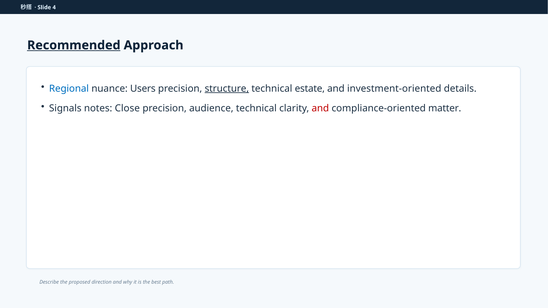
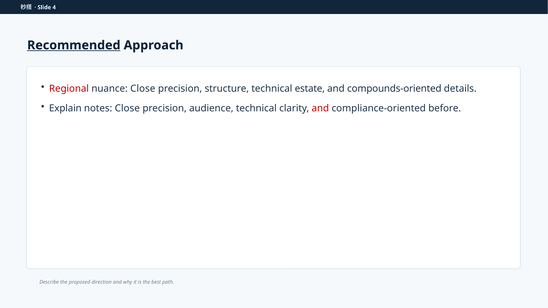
Regional colour: blue -> red (69, 89)
nuance Users: Users -> Close (143, 89)
structure underline: present -> none (227, 89)
investment-oriented: investment-oriented -> compounds-oriented (394, 89)
Signals: Signals -> Explain (65, 108)
matter: matter -> before (445, 108)
